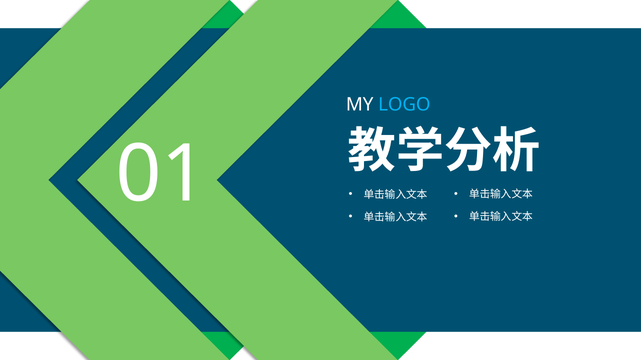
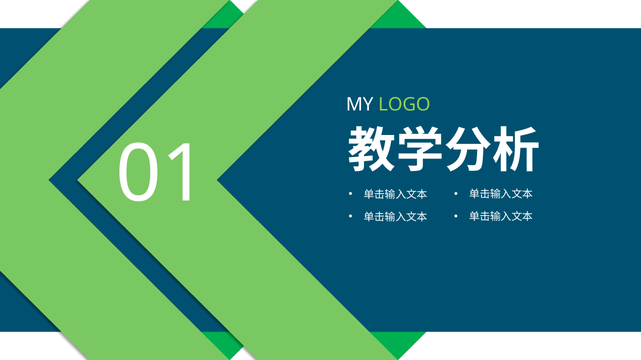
LOGO colour: light blue -> light green (404, 105)
